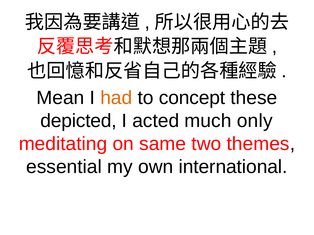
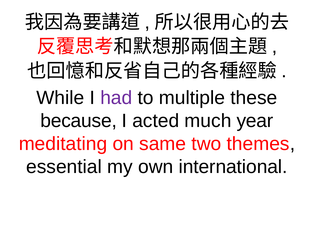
Mean: Mean -> While (60, 98)
had colour: orange -> purple (116, 98)
concept: concept -> multiple (192, 98)
depicted: depicted -> because (79, 121)
only: only -> year (255, 121)
